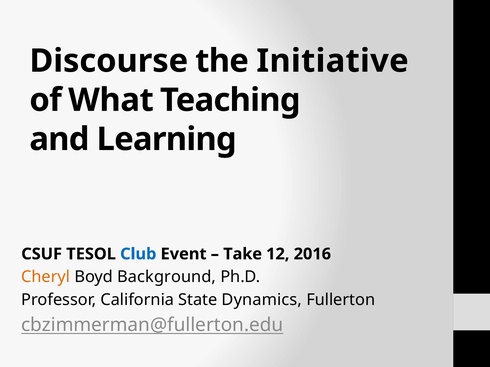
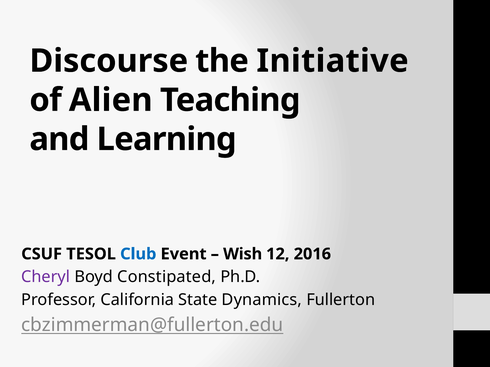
What: What -> Alien (111, 100)
Take: Take -> Wish (243, 254)
Cheryl colour: orange -> purple (46, 277)
Background: Background -> Constipated (167, 277)
